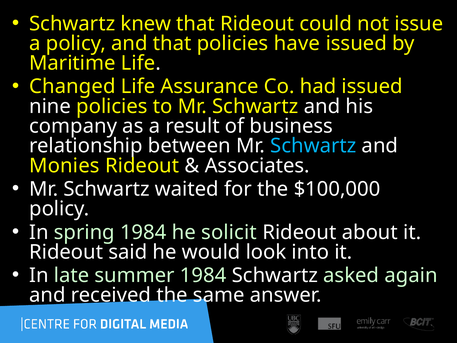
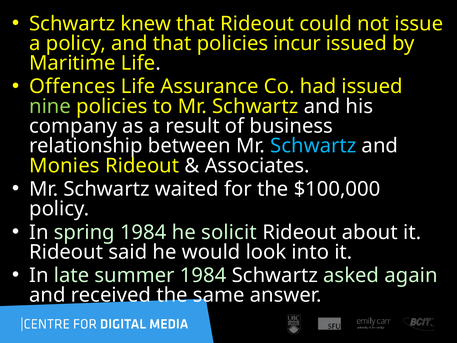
have: have -> incur (297, 43)
Changed: Changed -> Offences (72, 87)
nine colour: white -> light green (50, 106)
